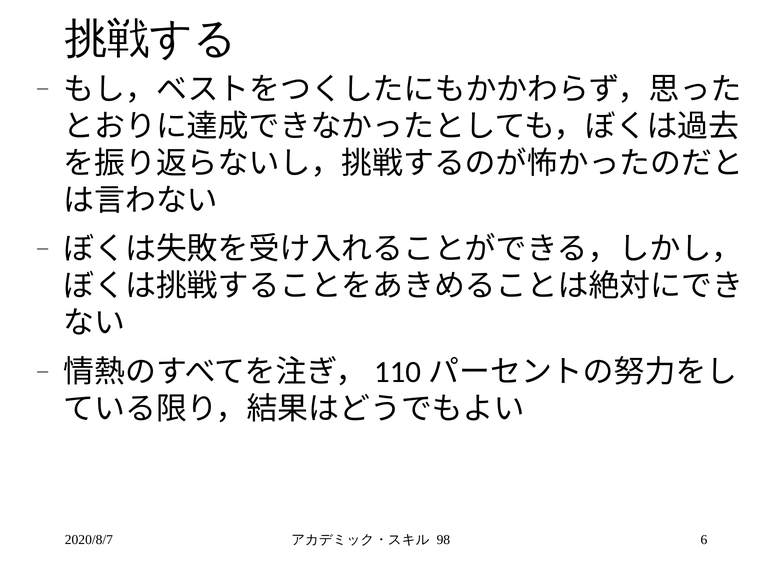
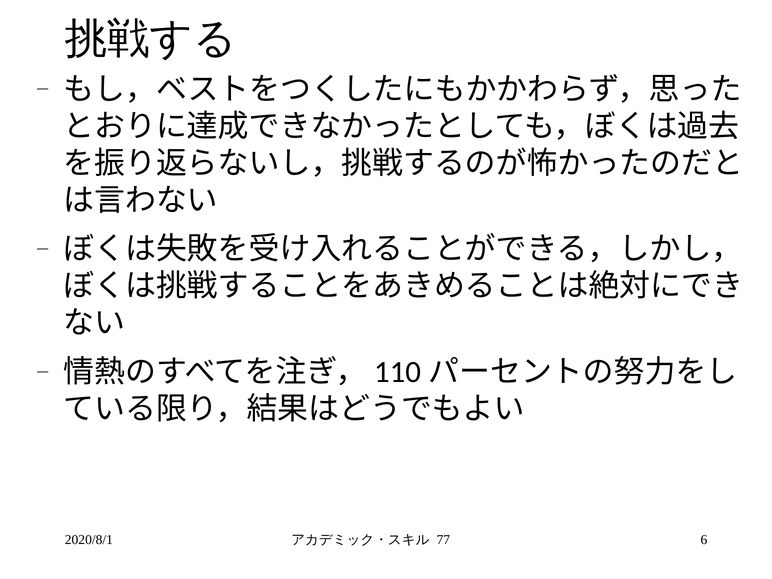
2020/8/7: 2020/8/7 -> 2020/8/1 (89, 540)
98: 98 -> 77 (443, 540)
